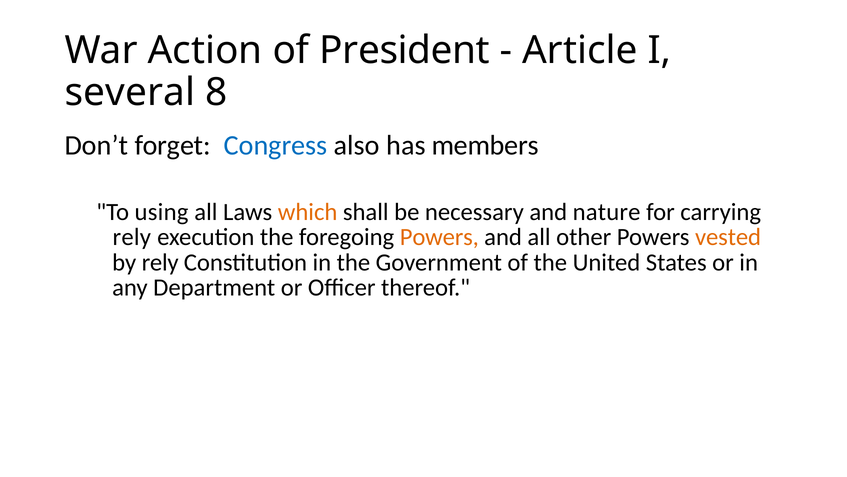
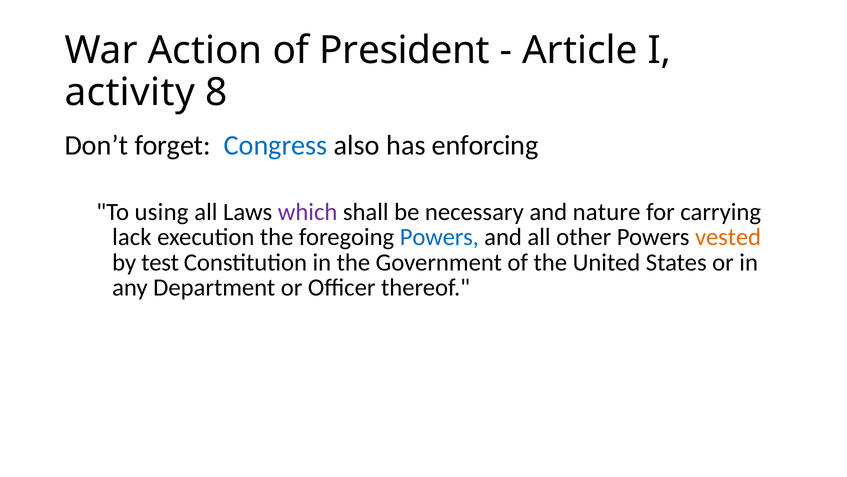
several: several -> activity (130, 92)
members: members -> enforcing (485, 145)
which colour: orange -> purple (308, 212)
rely: rely -> lack (132, 237)
Powers colour: orange -> blue (439, 237)
by rely: rely -> test (160, 262)
